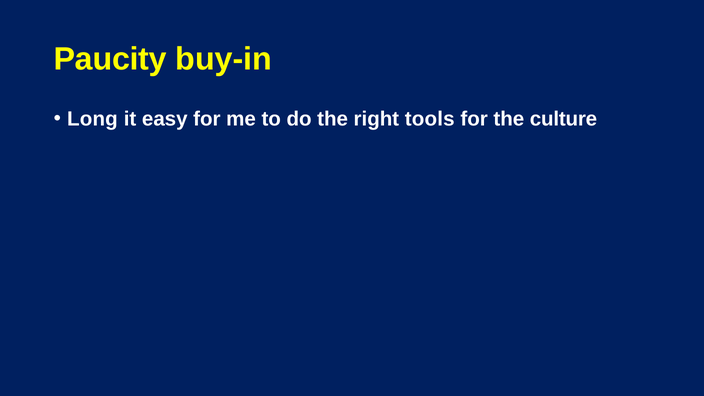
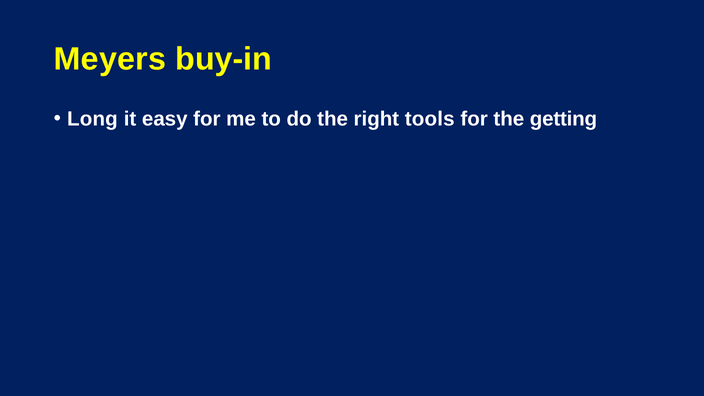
Paucity: Paucity -> Meyers (110, 59)
culture: culture -> getting (563, 119)
